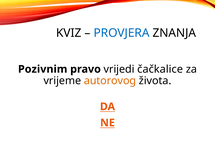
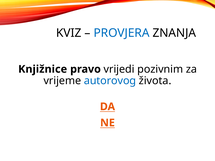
Pozivnim: Pozivnim -> Knjižnice (43, 69)
čačkalice: čačkalice -> pozivnim (160, 69)
autorovog colour: orange -> blue (110, 81)
